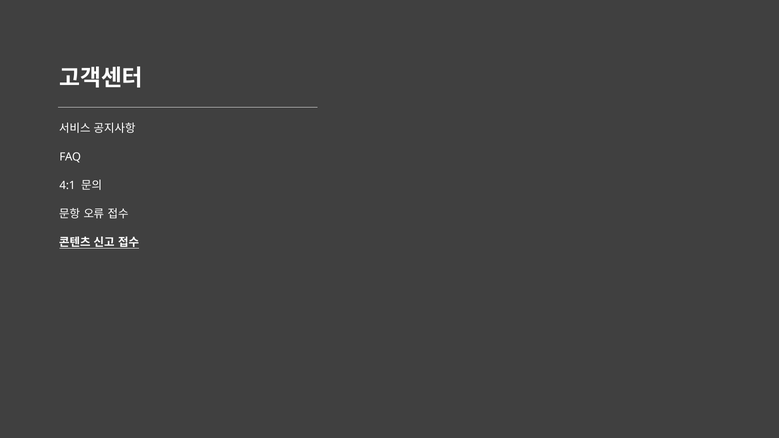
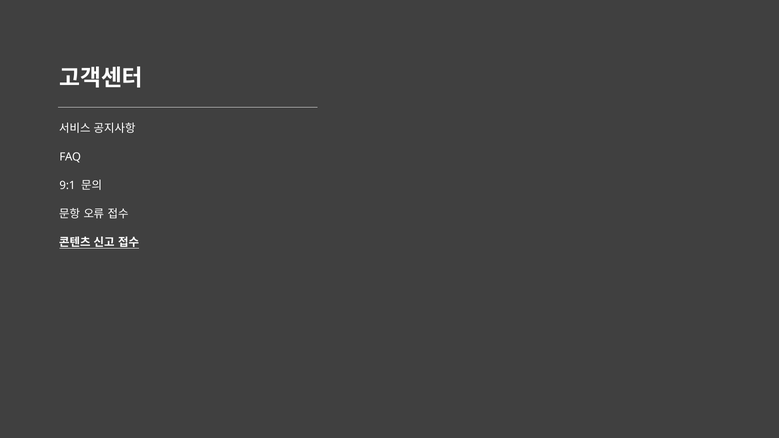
4:1: 4:1 -> 9:1 (67, 186)
